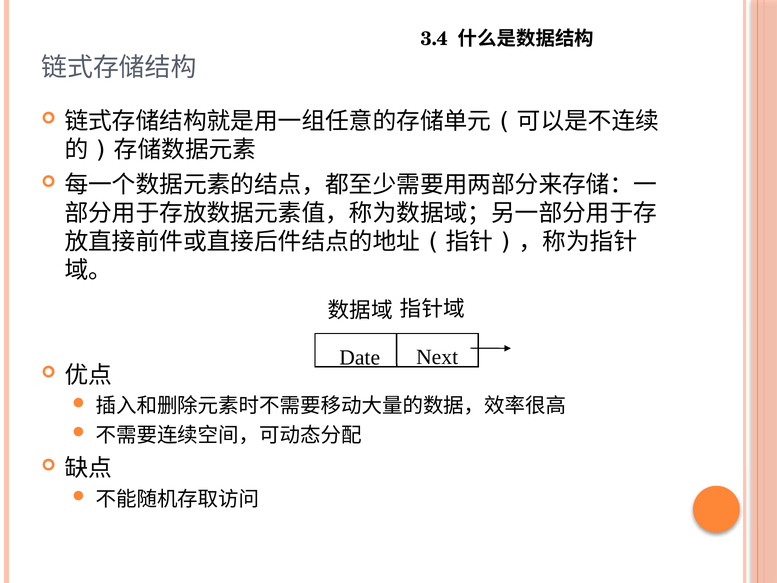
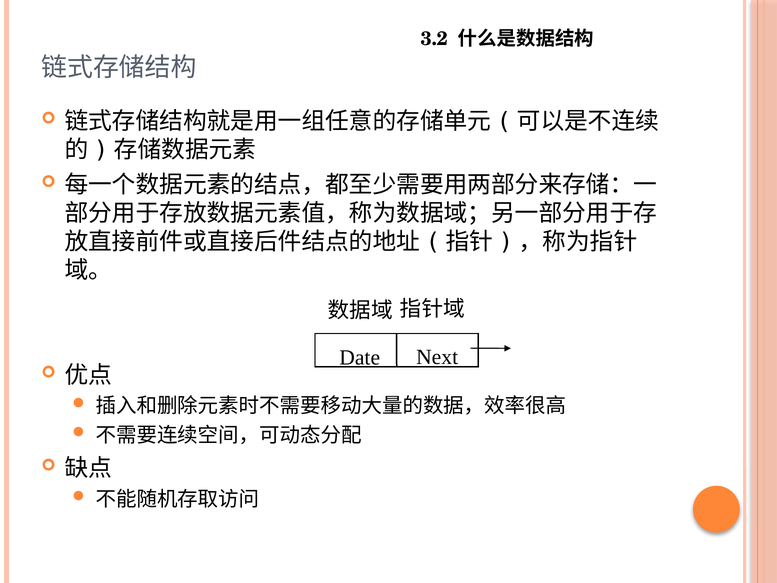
3.4: 3.4 -> 3.2 (434, 39)
